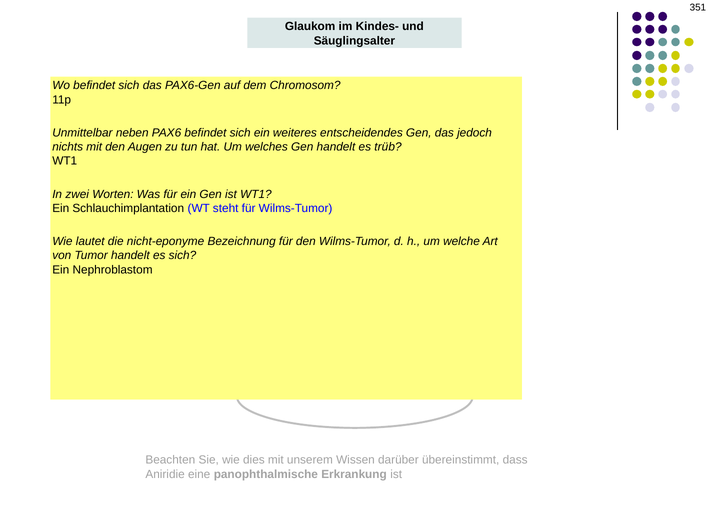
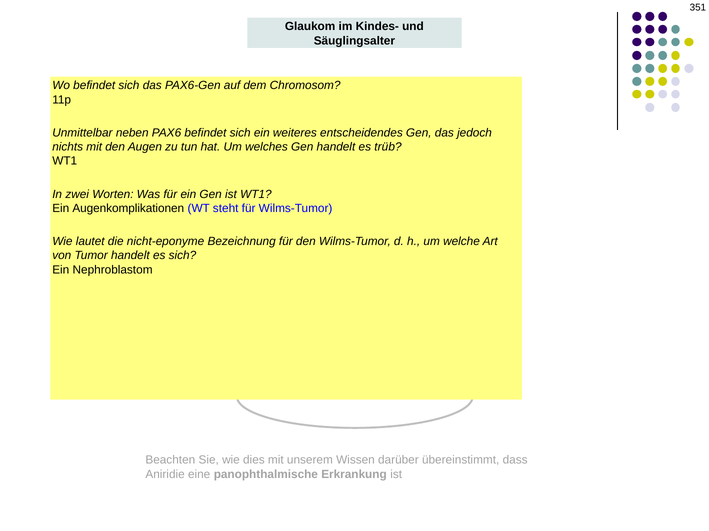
Schlauchimplantation: Schlauchimplantation -> Augenkomplikationen (128, 209)
